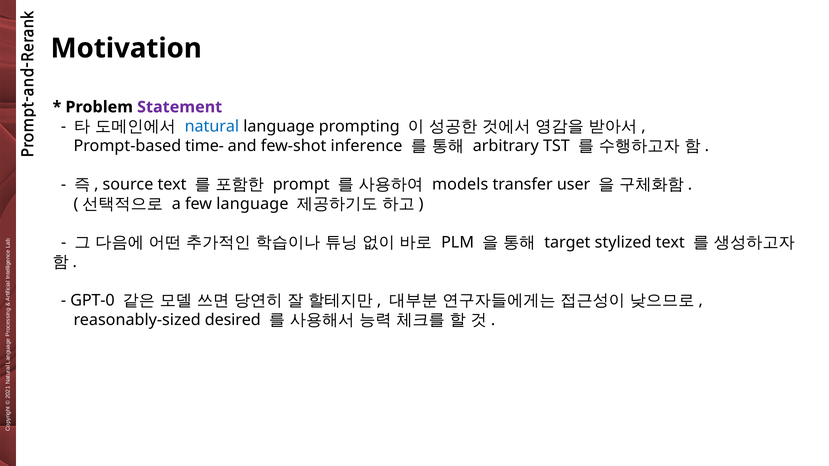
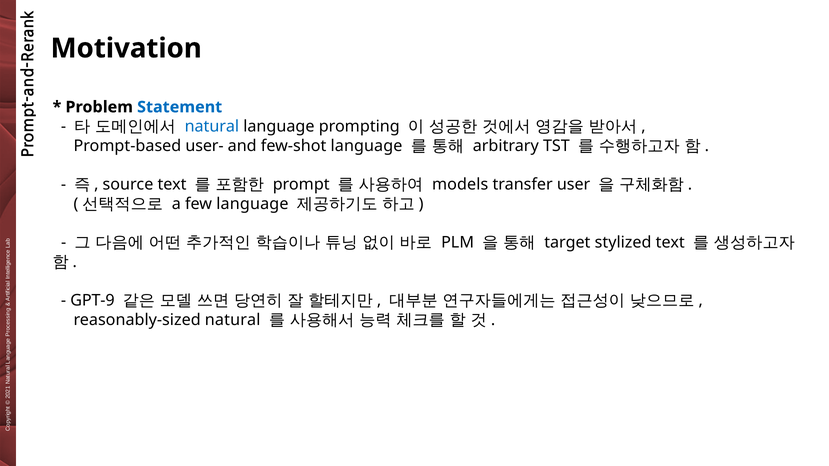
Statement colour: purple -> blue (180, 107)
time-: time- -> user- (205, 146)
few-shot inference: inference -> language (366, 146)
GPT-0: GPT-0 -> GPT-9 (92, 301)
reasonably-sized desired: desired -> natural (233, 320)
